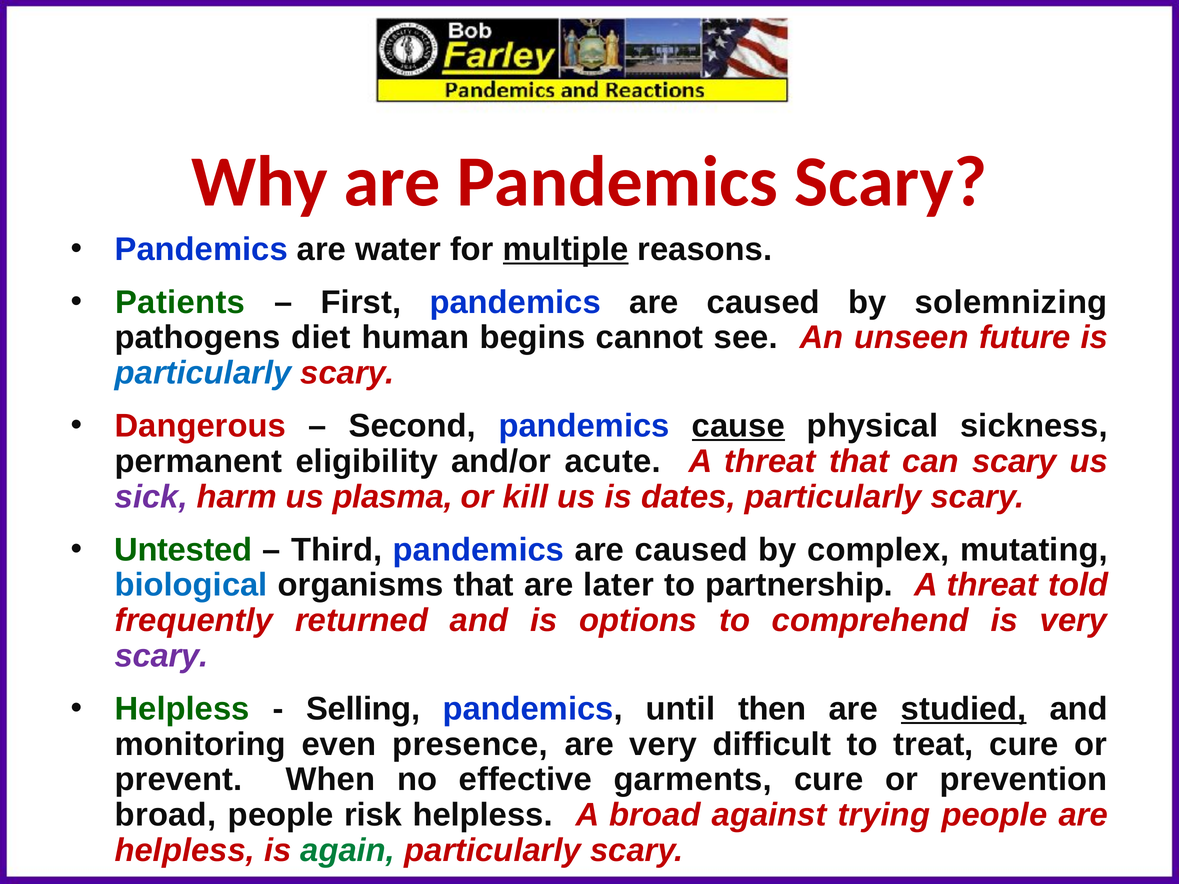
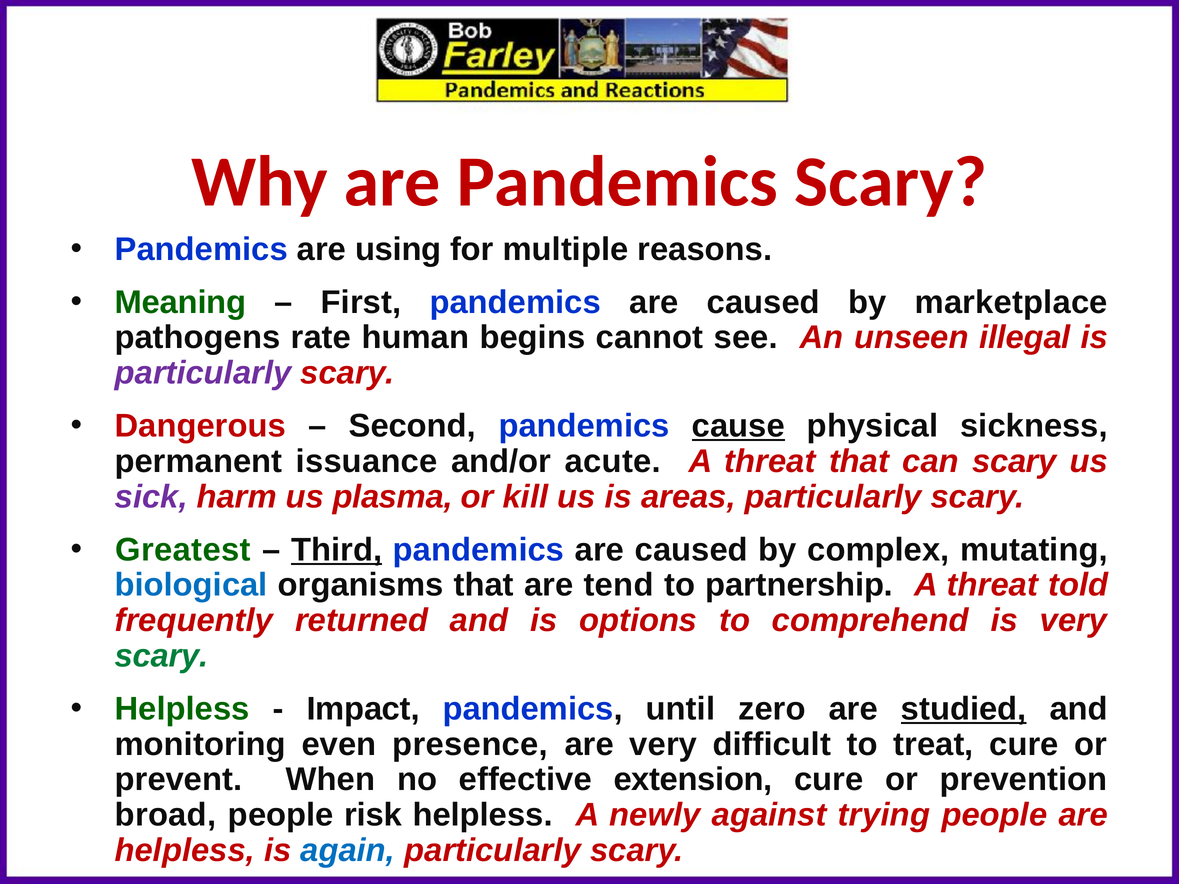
water: water -> using (398, 249)
multiple underline: present -> none (566, 249)
Patients: Patients -> Meaning (180, 302)
solemnizing: solemnizing -> marketplace (1011, 302)
diet: diet -> rate (321, 338)
future: future -> illegal (1025, 338)
particularly colour: blue -> purple (203, 373)
eligibility: eligibility -> issuance (367, 461)
dates: dates -> areas (688, 497)
Untested: Untested -> Greatest (183, 550)
Third underline: none -> present (337, 550)
later: later -> tend (619, 585)
scary colour: purple -> green (162, 656)
Selling: Selling -> Impact (363, 709)
then: then -> zero (772, 709)
garments: garments -> extension (693, 780)
A broad: broad -> newly (655, 815)
again colour: green -> blue (348, 851)
